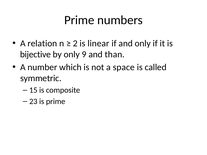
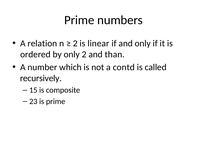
bijective: bijective -> ordered (35, 54)
only 9: 9 -> 2 (84, 54)
space: space -> contd (124, 67)
symmetric: symmetric -> recursively (41, 78)
